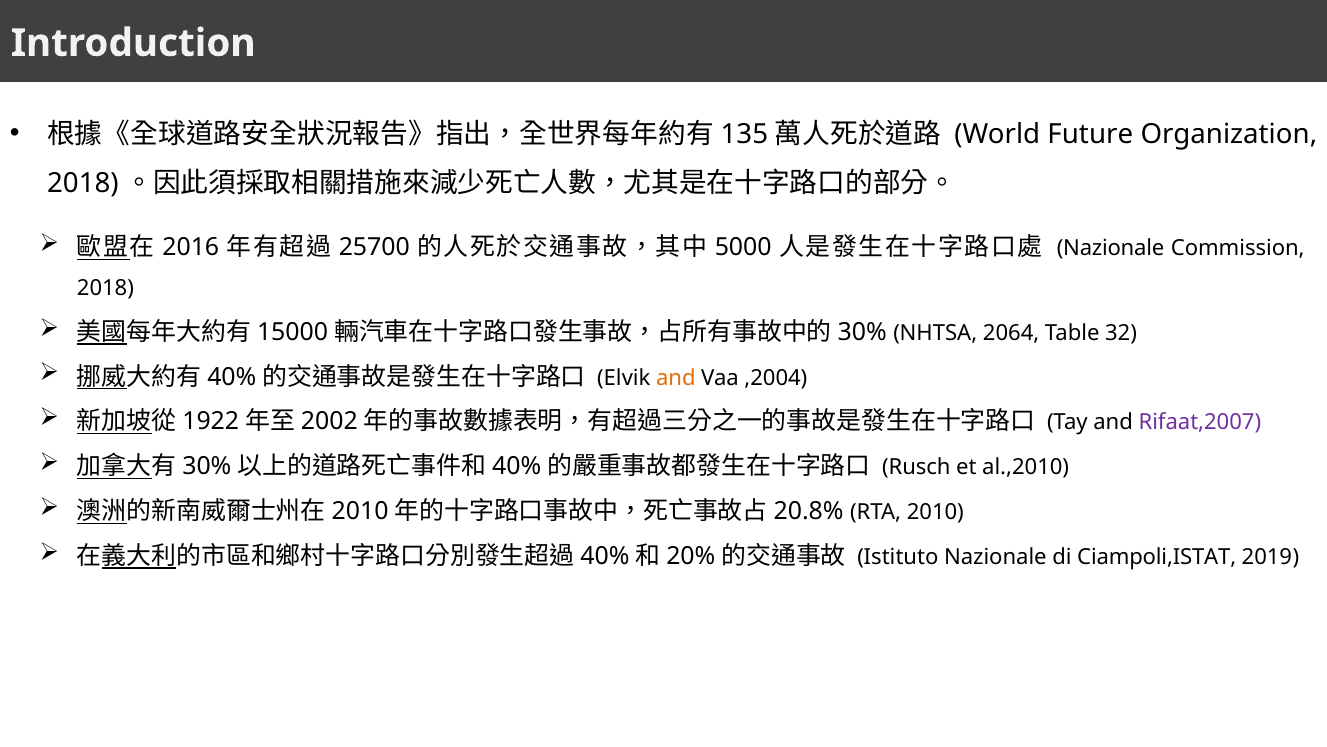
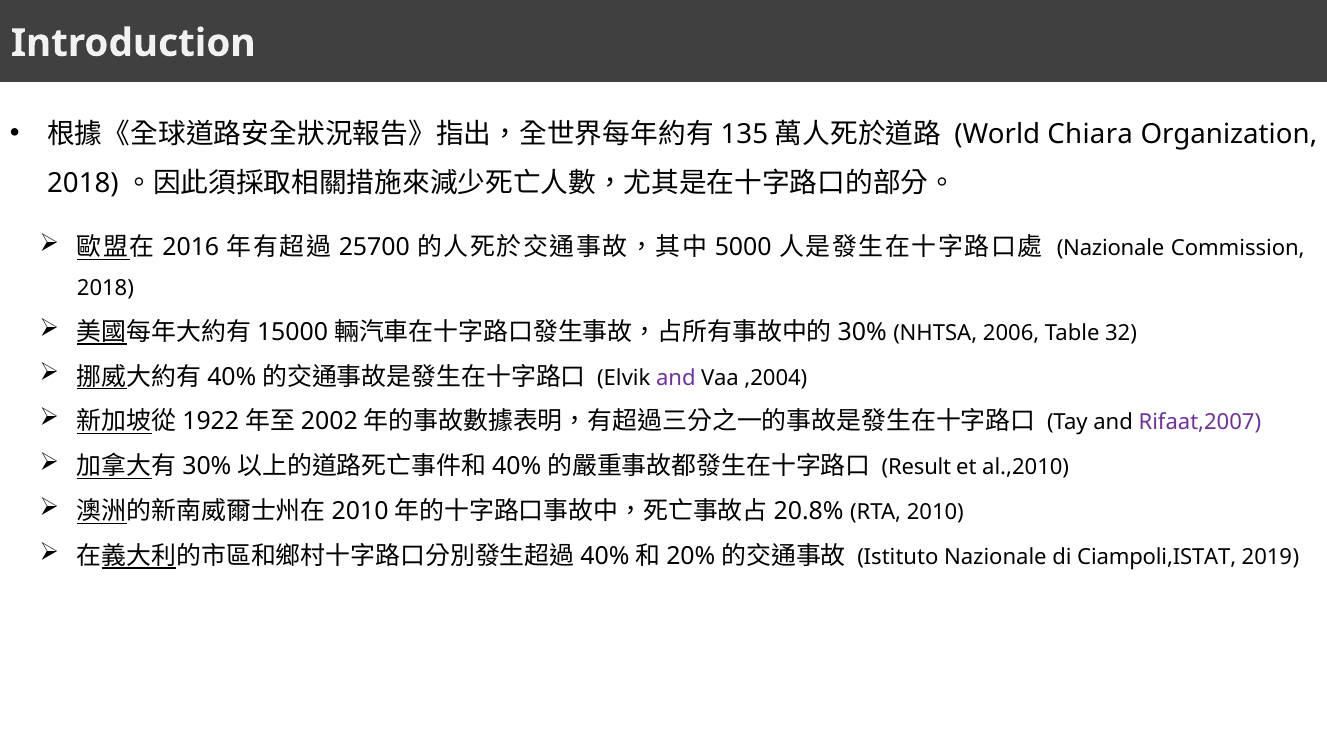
Future: Future -> Chiara (1090, 134)
2064: 2064 -> 2006 (1011, 333)
and colour: orange -> purple (676, 377)
Rusch: Rusch -> Result (916, 467)
